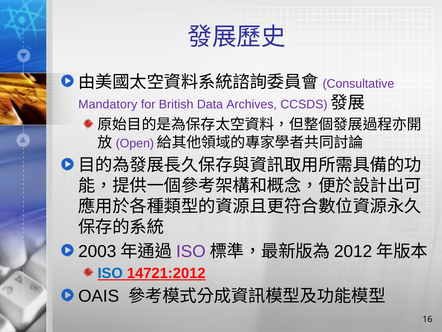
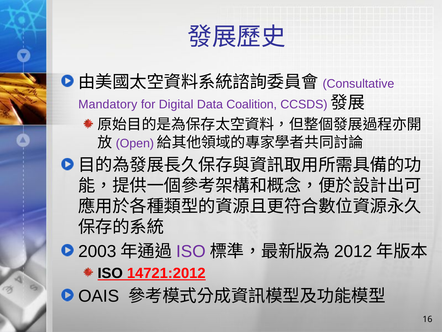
British: British -> Digital (176, 104)
Archives: Archives -> Coalition (252, 104)
ISO colour: blue -> black (110, 273)
